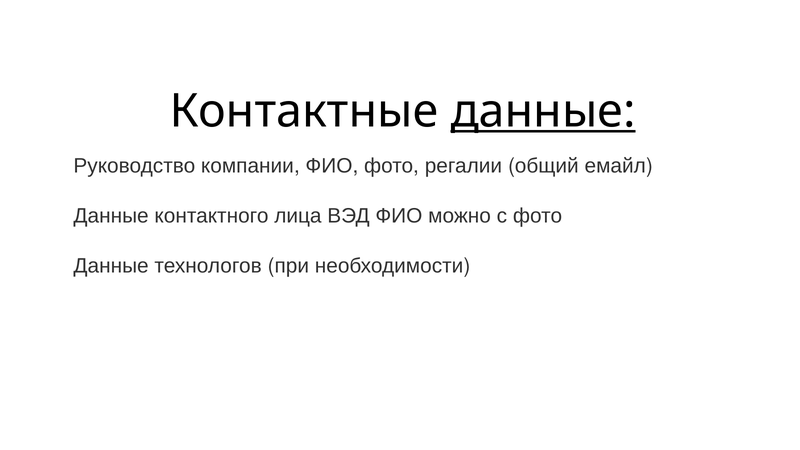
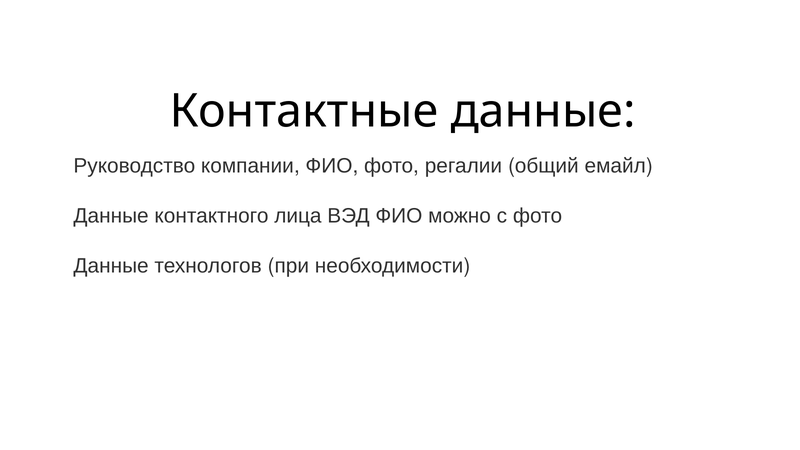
данные underline: present -> none (543, 111)
